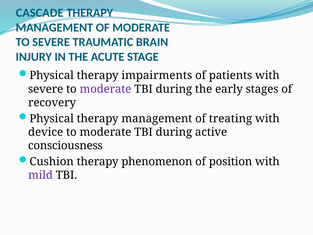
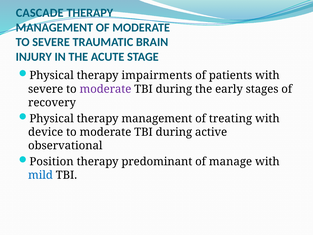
consciousness: consciousness -> observational (65, 146)
Cushion: Cushion -> Position (52, 161)
phenomenon: phenomenon -> predominant (157, 161)
position: position -> manage (230, 161)
mild colour: purple -> blue (40, 175)
